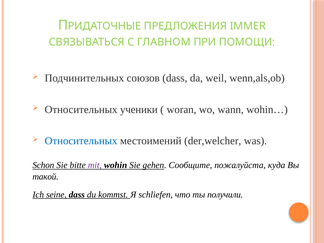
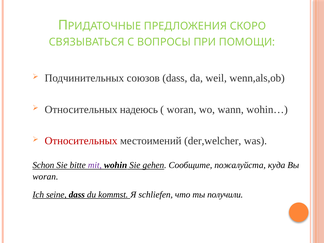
IMMER: IMMER -> СКОРО (248, 26)
ГЛАВНОМ: ГЛАВНОМ -> ВОПРОСЫ (164, 42)
ученики: ученики -> надеюсь (139, 109)
Относительных colour: blue -> red (81, 141)
такой: такой -> woran (45, 177)
